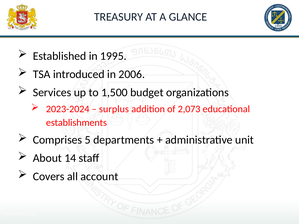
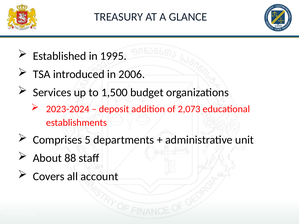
surplus: surplus -> deposit (114, 109)
14: 14 -> 88 (70, 158)
